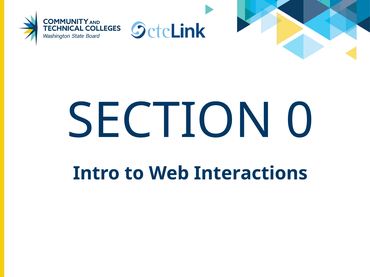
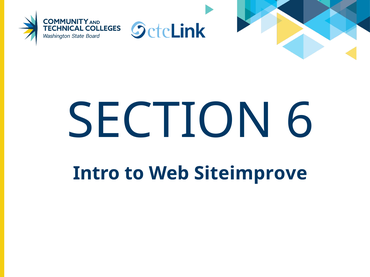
0: 0 -> 6 (300, 121)
Interactions: Interactions -> Siteimprove (251, 174)
